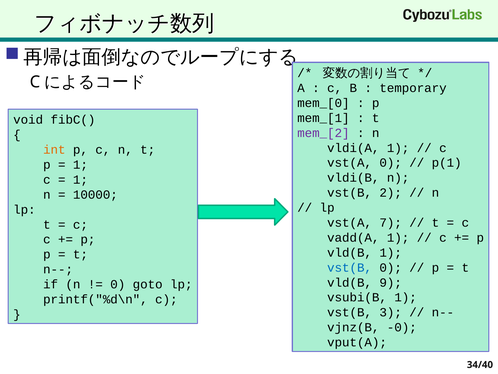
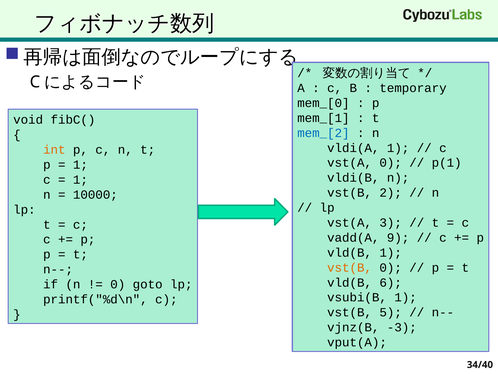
mem_[2 colour: purple -> blue (323, 133)
7: 7 -> 3 (391, 222)
vadd(A 1: 1 -> 9 (398, 237)
vst(B colour: blue -> orange (350, 267)
9: 9 -> 6 (391, 282)
3: 3 -> 5 (391, 312)
-0: -0 -> -3 (402, 327)
